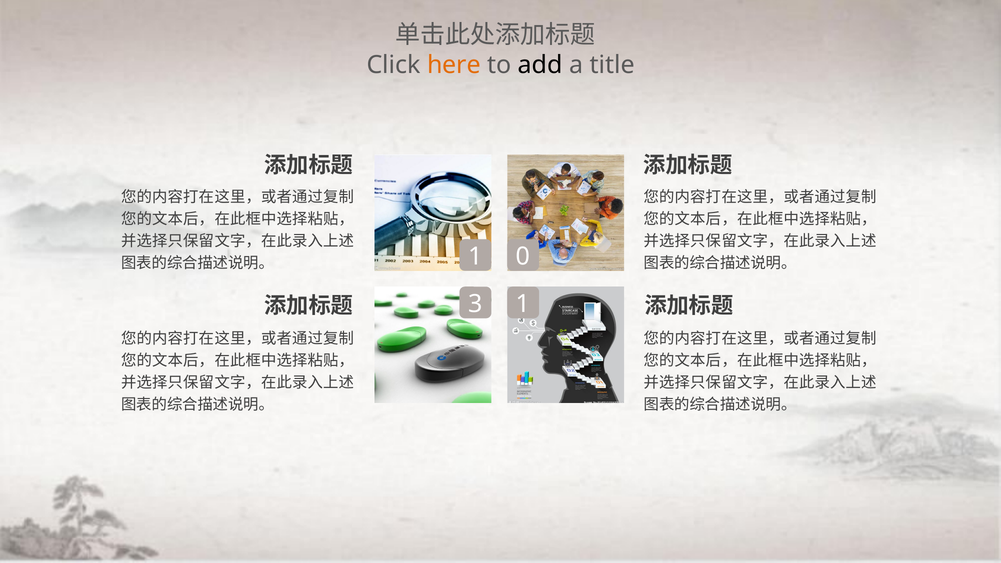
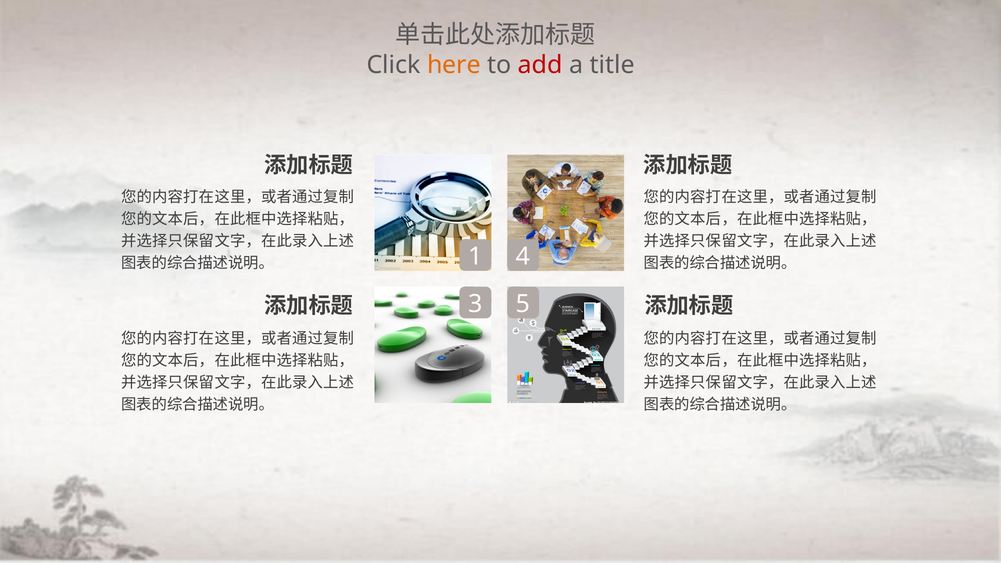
add colour: black -> red (540, 65)
0: 0 -> 4 (523, 257)
3 1: 1 -> 5 (523, 304)
